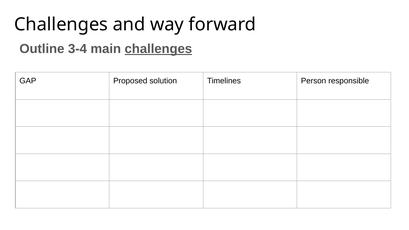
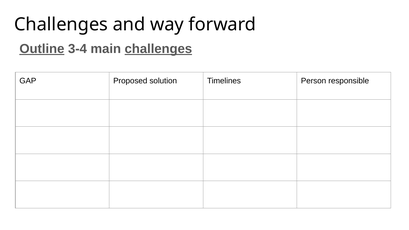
Outline underline: none -> present (42, 49)
